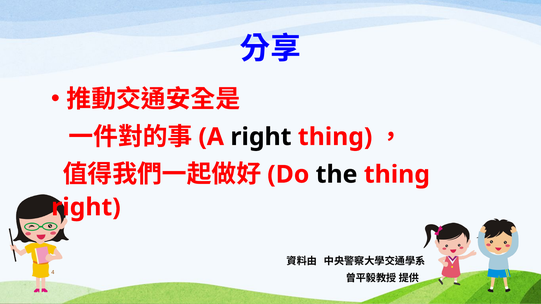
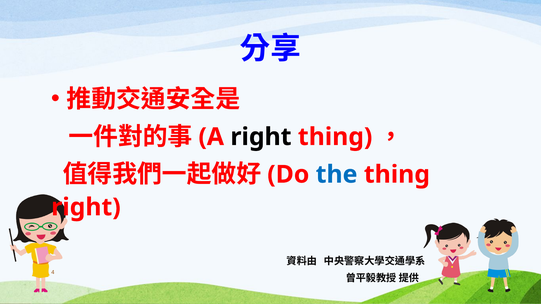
the colour: black -> blue (337, 175)
